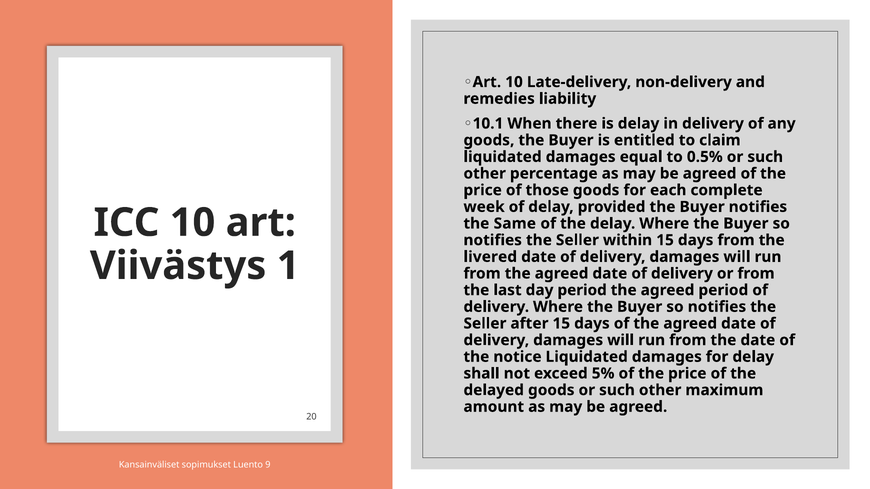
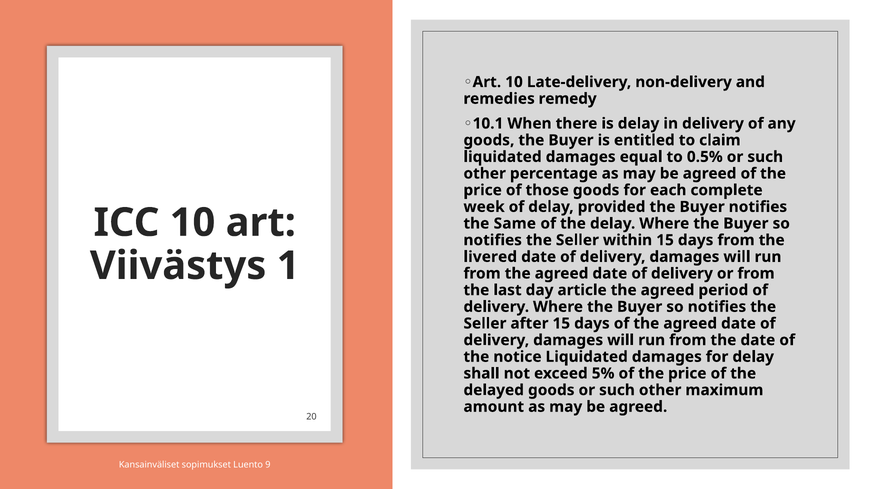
liability: liability -> remedy (568, 99)
day period: period -> article (582, 290)
